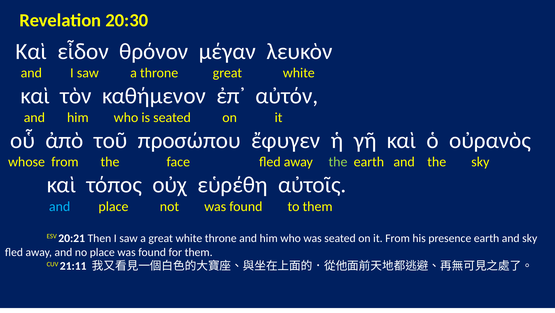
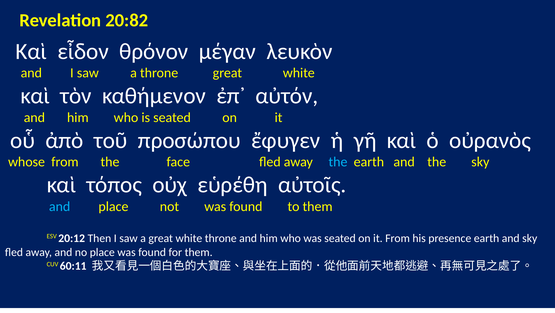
20:30: 20:30 -> 20:82 (127, 20)
the colour: light green -> light blue (338, 162)
20:21: 20:21 -> 20:12 (72, 238)
21:11: 21:11 -> 60:11 (73, 266)
